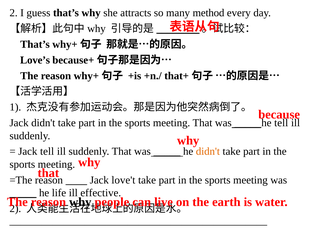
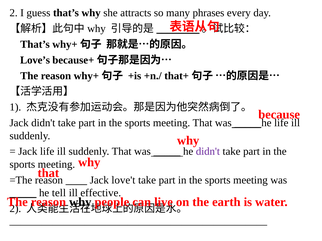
method: method -> phrases (208, 13)
_____he tell: tell -> life (281, 123)
Jack tell: tell -> life (47, 152)
didn't colour: orange -> purple (208, 152)
life: life -> tell (59, 193)
